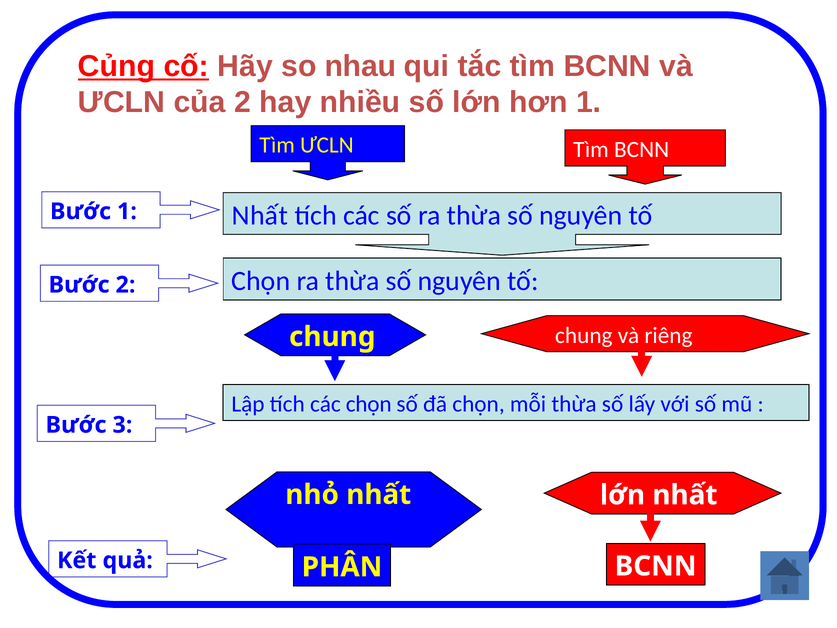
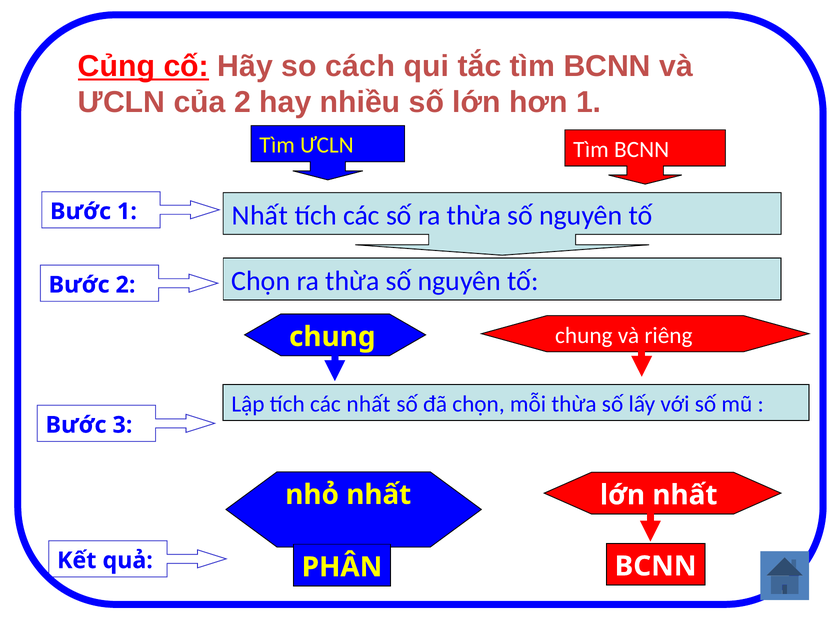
nhau: nhau -> cách (360, 66)
các chọn: chọn -> nhất (368, 404)
